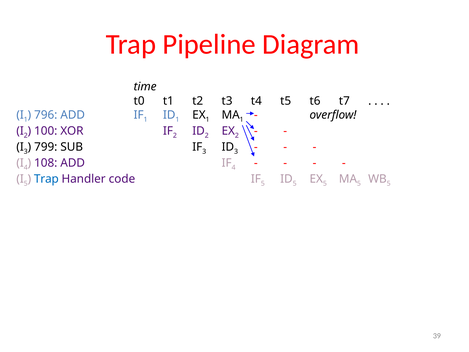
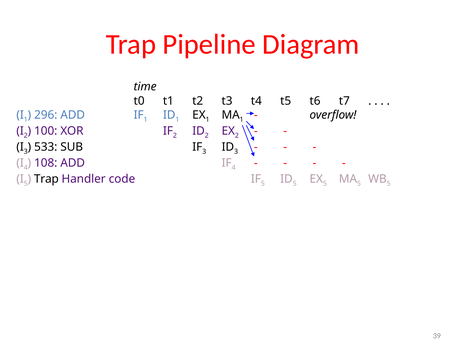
796: 796 -> 296 (46, 115)
799: 799 -> 533 (46, 147)
Trap colour: blue -> black (46, 179)
